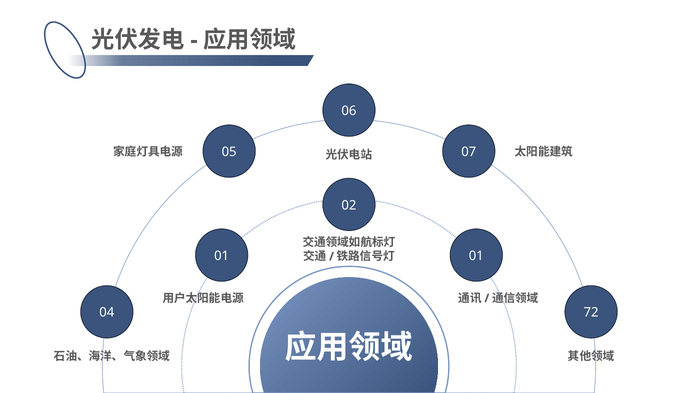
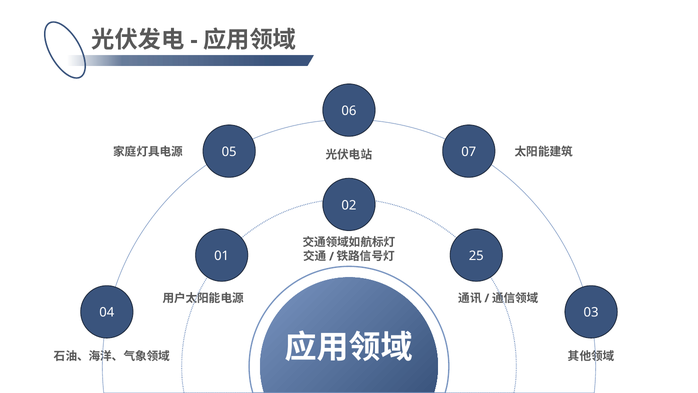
01 01: 01 -> 25 (476, 256)
72: 72 -> 03 (591, 312)
